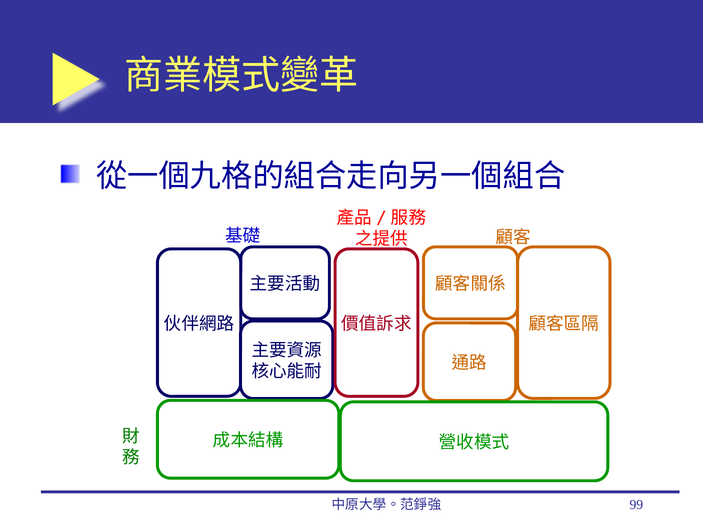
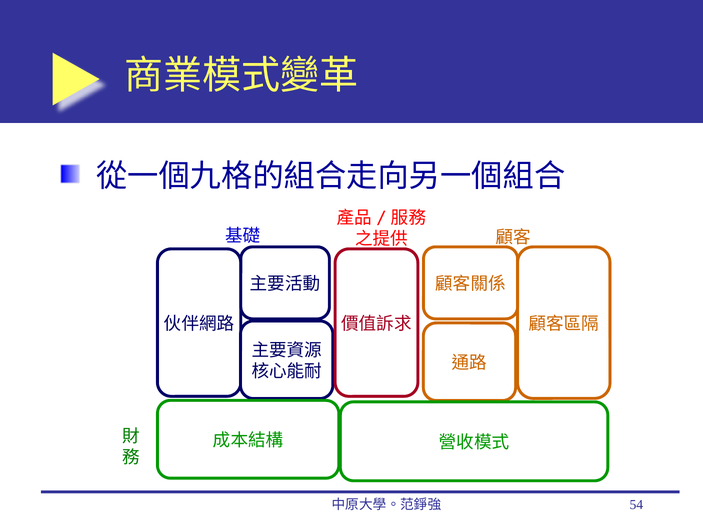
99: 99 -> 54 (636, 505)
